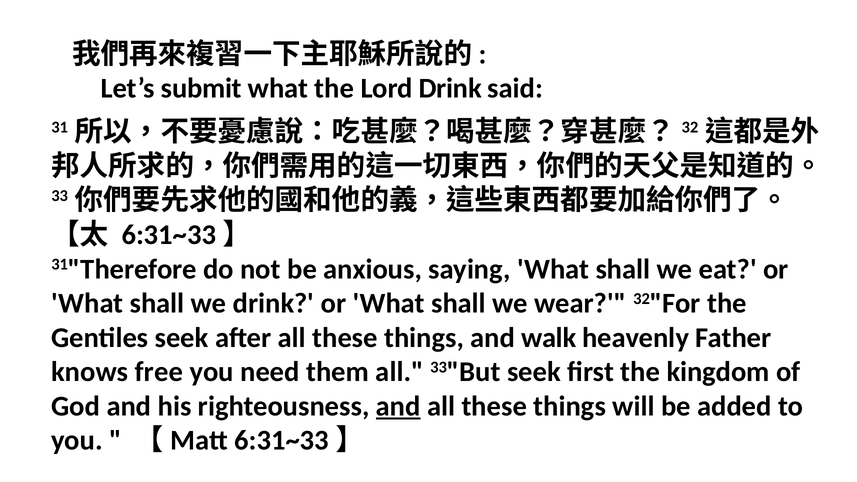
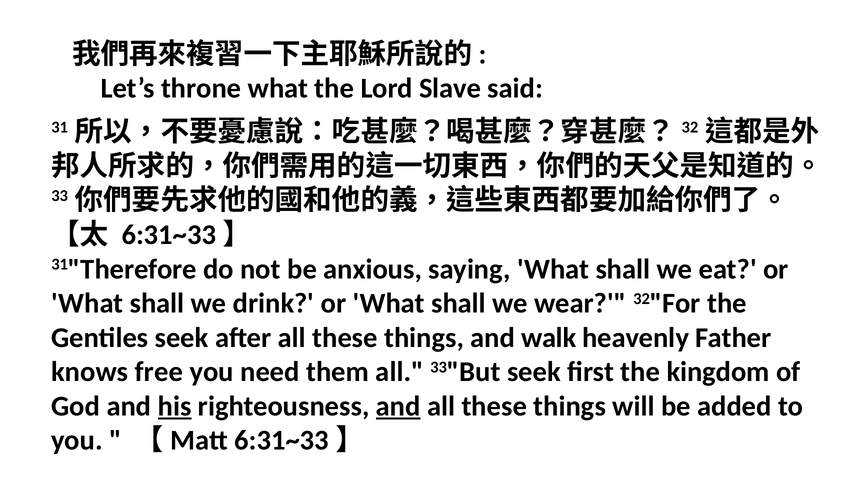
submit: submit -> throne (201, 88)
Lord Drink: Drink -> Slave (450, 88)
his underline: none -> present (175, 406)
